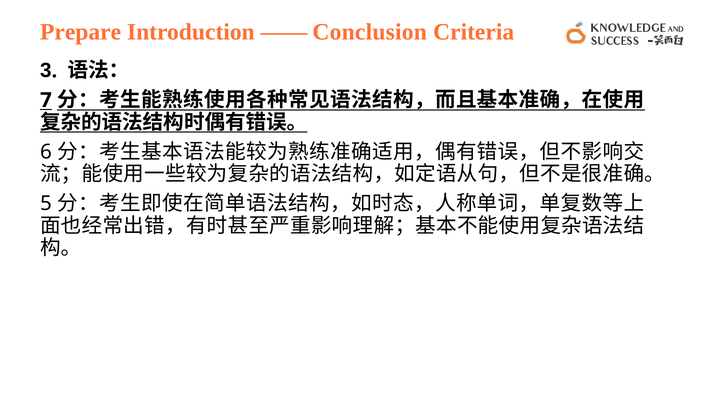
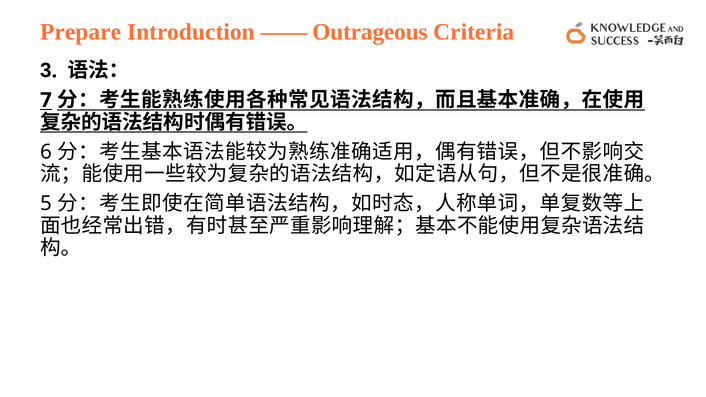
Conclusion: Conclusion -> Outrageous (370, 32)
